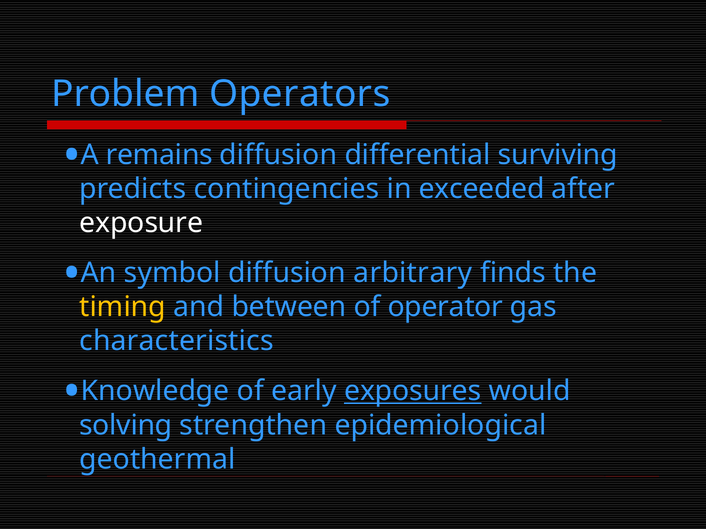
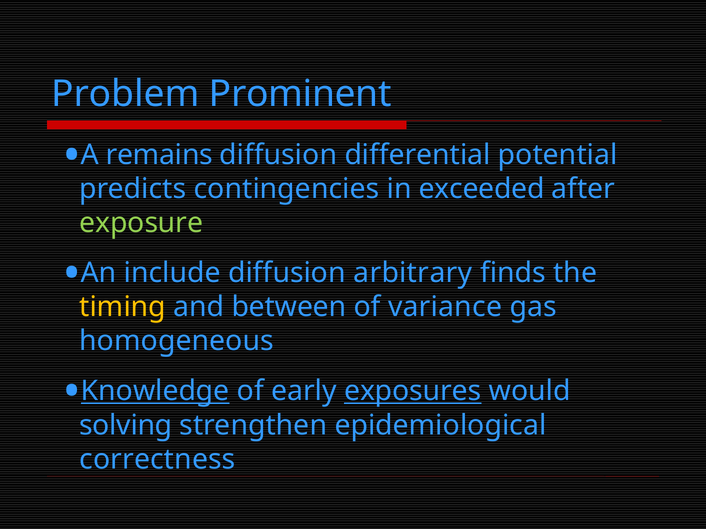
Operators: Operators -> Prominent (300, 94)
surviving: surviving -> potential (558, 155)
exposure colour: white -> light green (141, 223)
symbol: symbol -> include (172, 273)
operator: operator -> variance (445, 307)
characteristics: characteristics -> homogeneous (177, 341)
Knowledge underline: none -> present (155, 391)
geothermal: geothermal -> correctness (157, 460)
